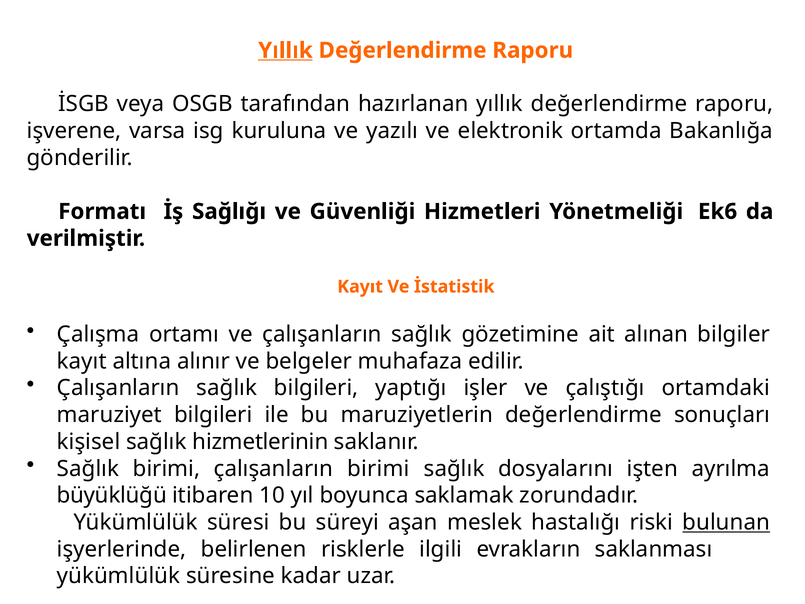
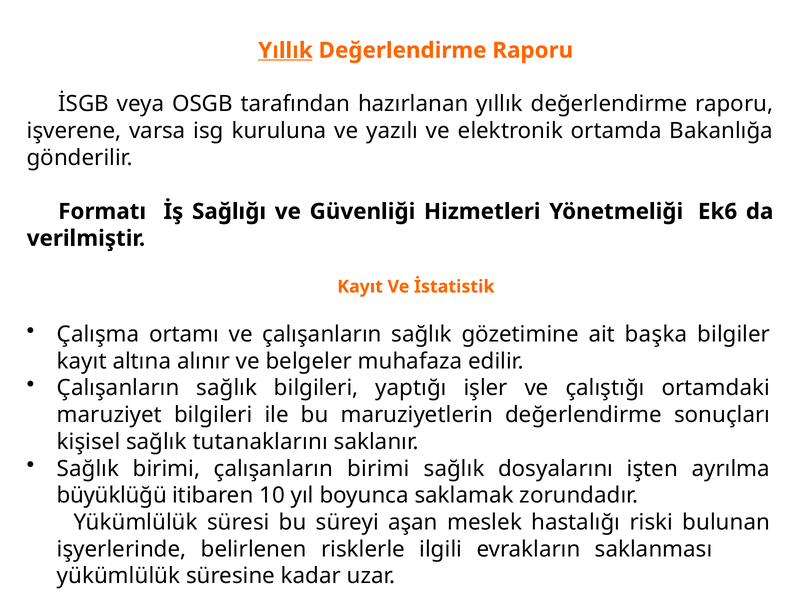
alınan: alınan -> başka (656, 334)
hizmetlerinin: hizmetlerinin -> tutanaklarını (260, 442)
bulunan underline: present -> none (726, 522)
